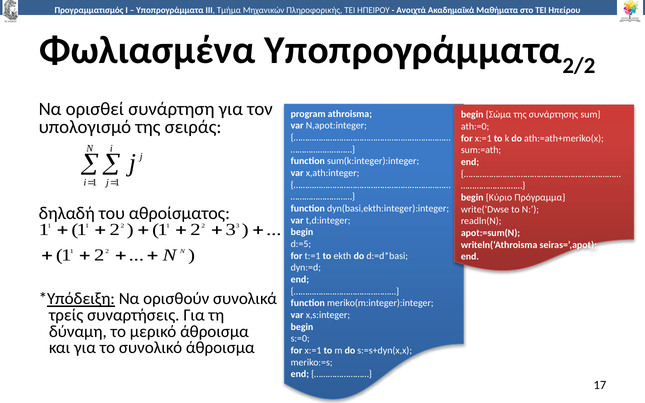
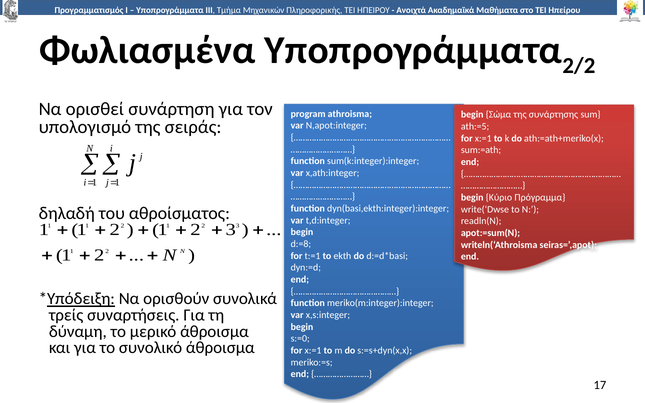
ath:=0: ath:=0 -> ath:=5 (475, 127)
d:=5: d:=5 -> d:=8 (301, 244)
